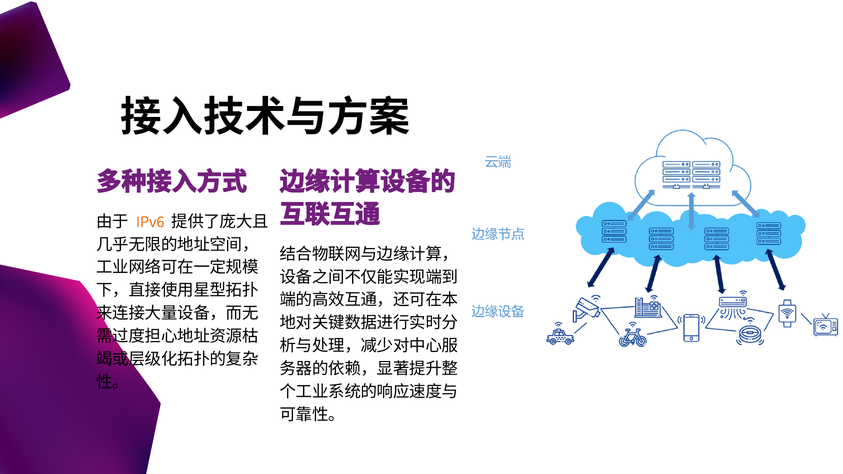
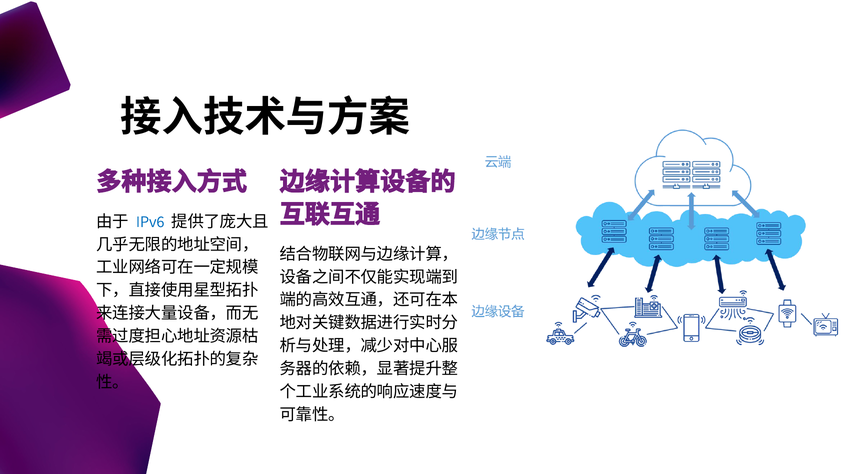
IPv6 colour: orange -> blue (150, 222)
